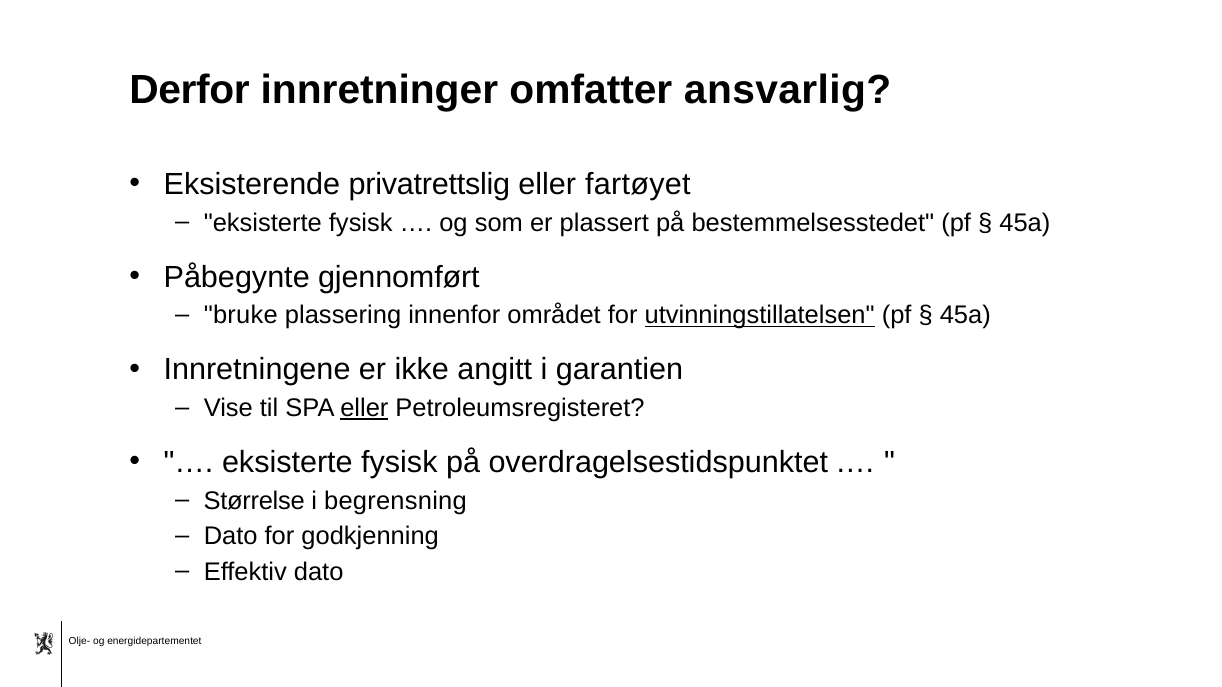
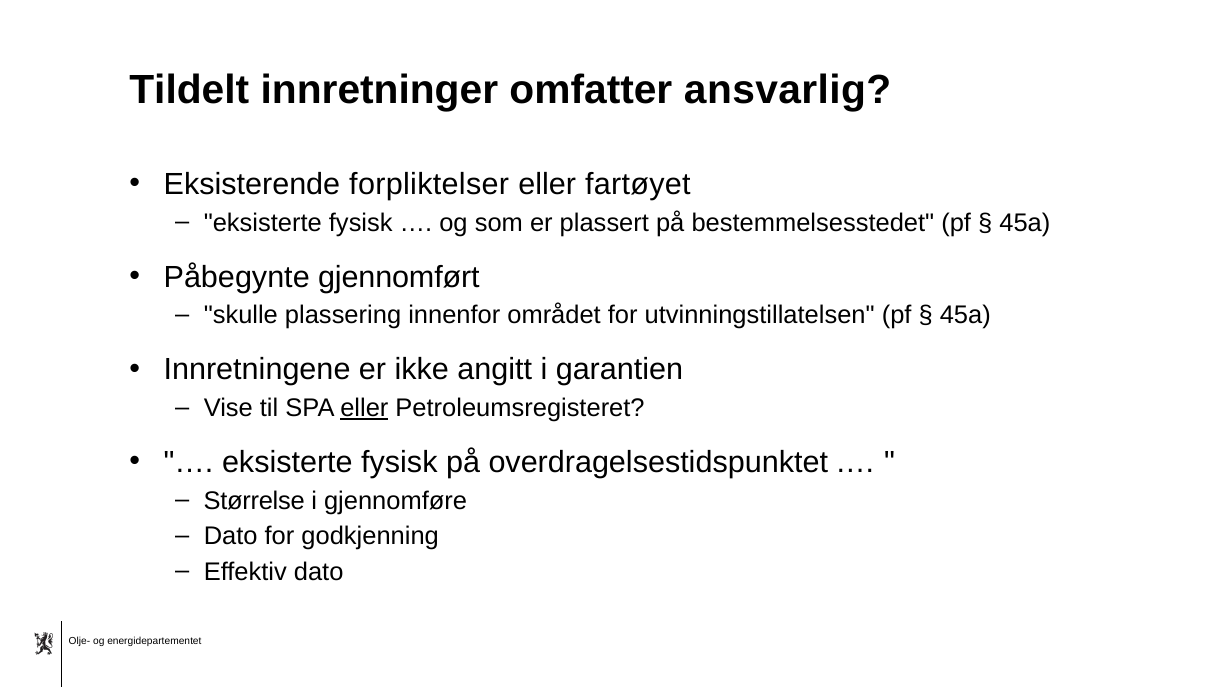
Derfor: Derfor -> Tildelt (189, 90)
privatrettslig: privatrettslig -> forpliktelser (429, 185)
bruke: bruke -> skulle (241, 316)
utvinningstillatelsen underline: present -> none (760, 316)
begrensning: begrensning -> gjennomføre (396, 501)
